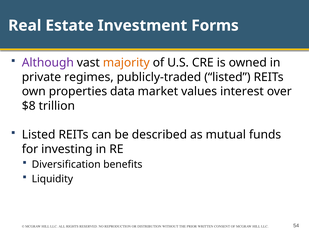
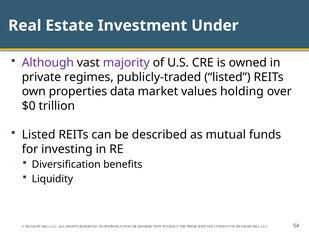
Forms: Forms -> Under (215, 26)
majority colour: orange -> purple (126, 63)
interest: interest -> holding (242, 91)
$8: $8 -> $0 (29, 106)
